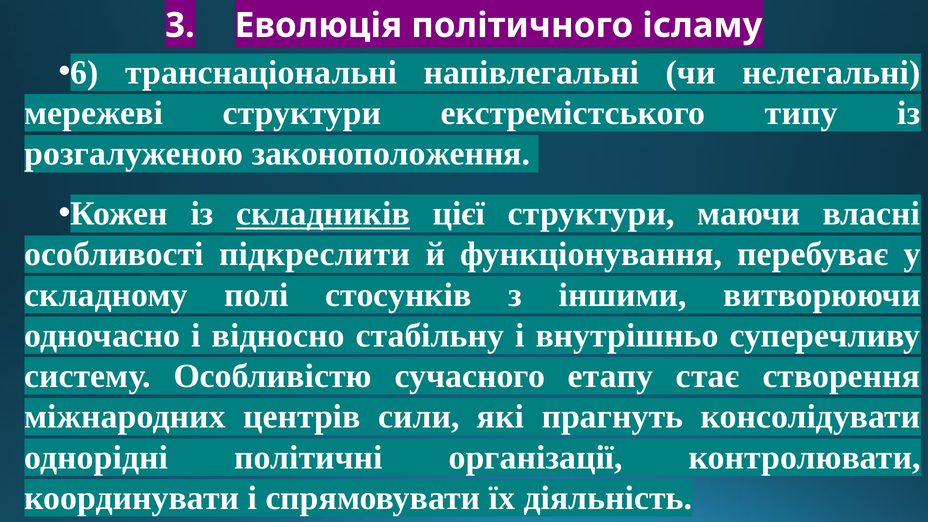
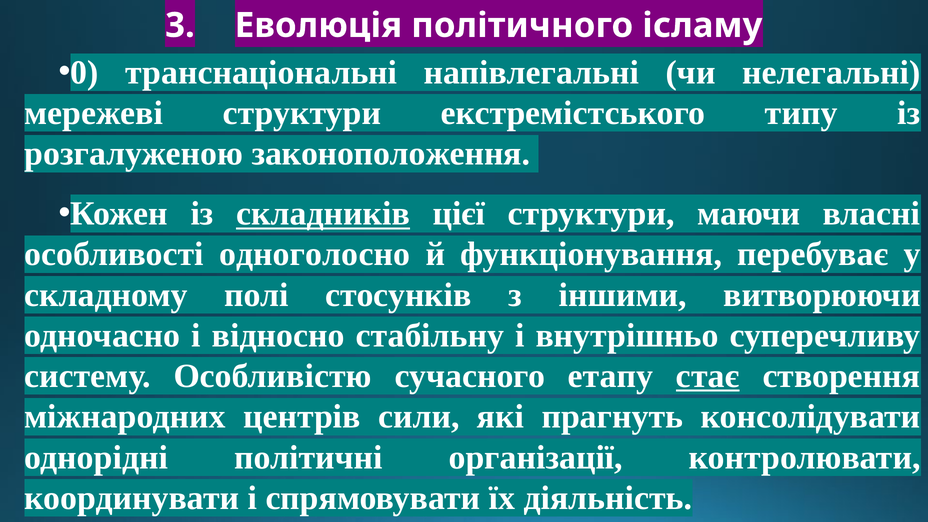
6: 6 -> 0 (85, 73)
підкреслити: підкреслити -> одноголосно (315, 254)
стає underline: none -> present (708, 376)
